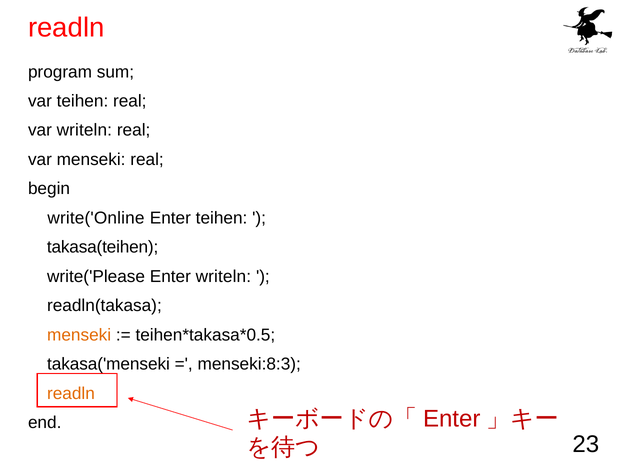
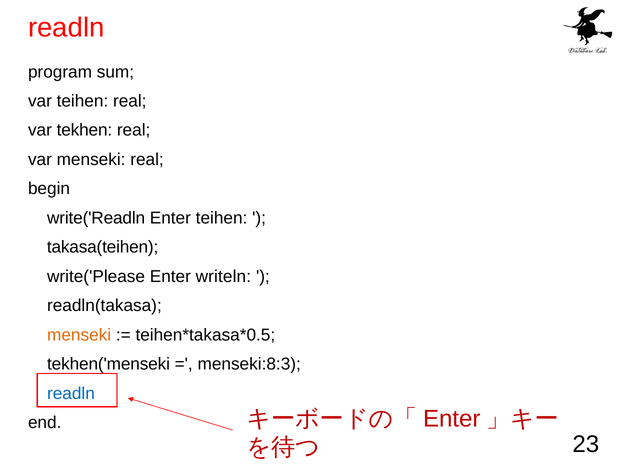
var writeln: writeln -> tekhen (84, 130)
write('Online: write('Online -> write('Readln (96, 218)
takasa('menseki: takasa('menseki -> tekhen('menseki (109, 364)
readln colour: orange -> blue (71, 394)
